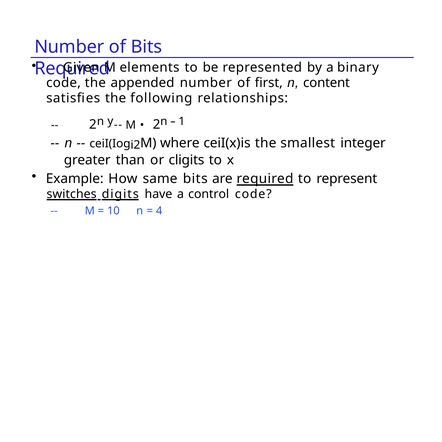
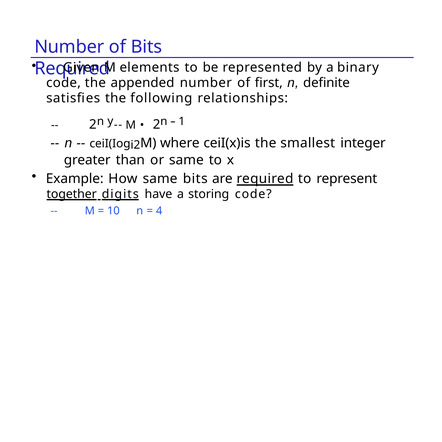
content: content -> definite (326, 83)
or cligits: cligits -> same (186, 160)
switches: switches -> together (72, 194)
control: control -> storing (209, 194)
